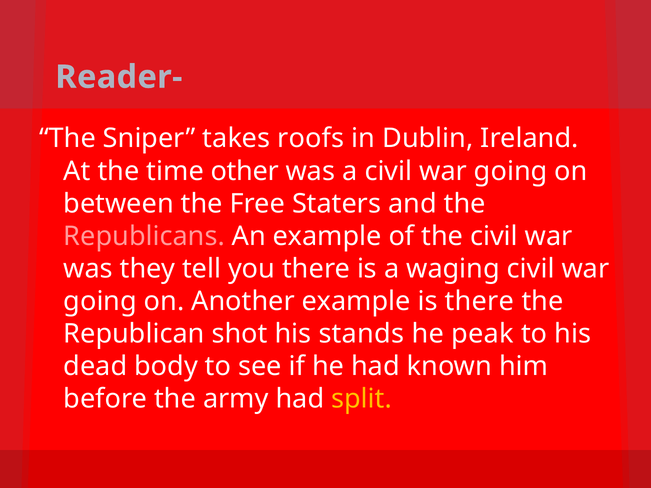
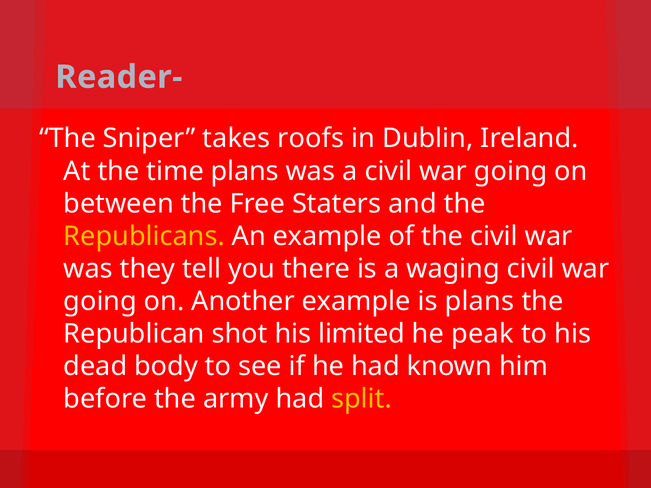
time other: other -> plans (245, 171)
Republicans colour: pink -> yellow (144, 236)
is there: there -> plans (479, 301)
stands: stands -> limited (362, 334)
